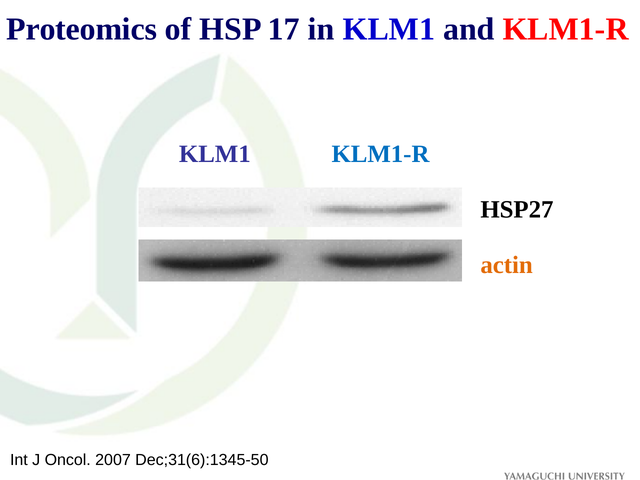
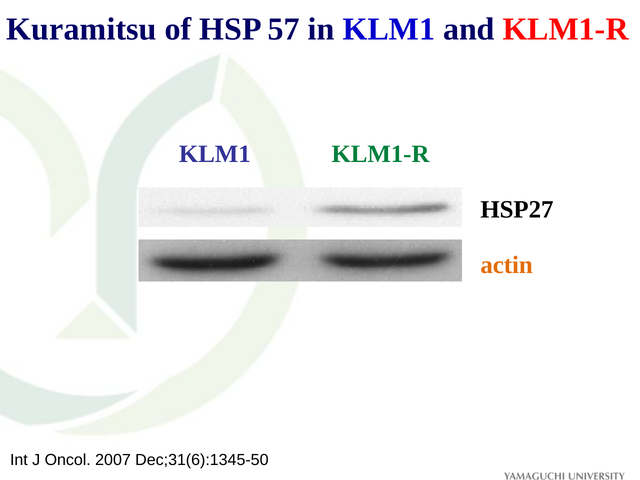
Proteomics: Proteomics -> Kuramitsu (82, 29)
17: 17 -> 57 (284, 29)
KLM1-R colour: blue -> green (380, 154)
